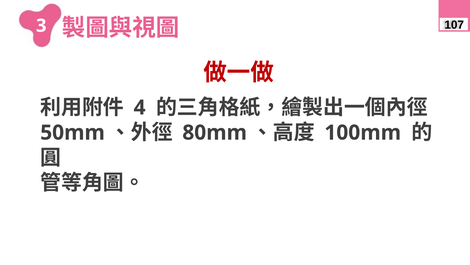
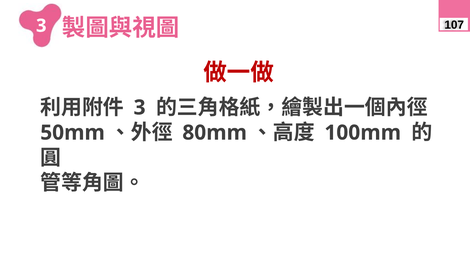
4: 4 -> 3 (140, 107)
